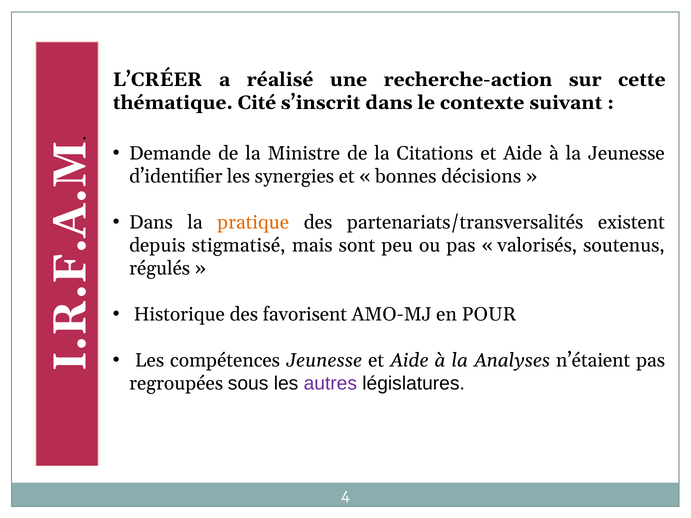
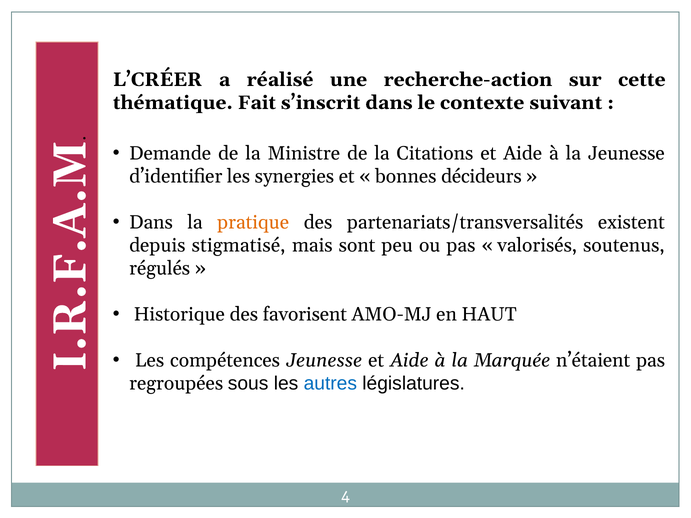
Cité: Cité -> Fait (257, 103)
décisions: décisions -> décideurs (481, 176)
POUR: POUR -> HAUT (489, 315)
Analyses: Analyses -> Marquée (512, 361)
autres colour: purple -> blue (330, 384)
